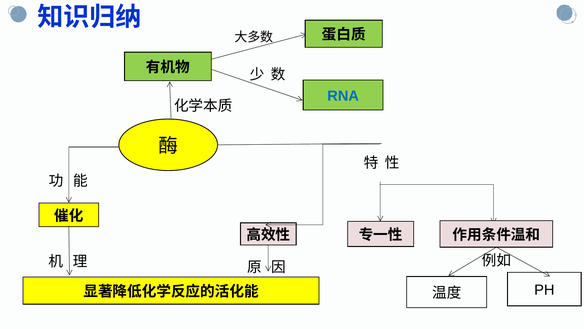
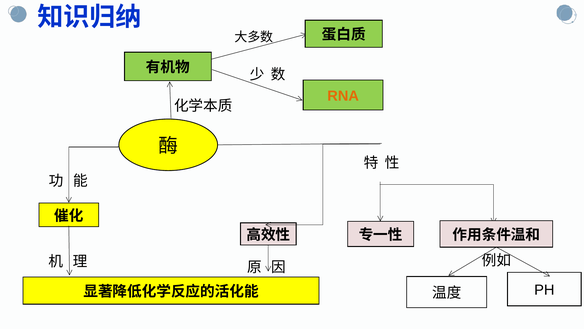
RNA colour: blue -> orange (343, 96)
